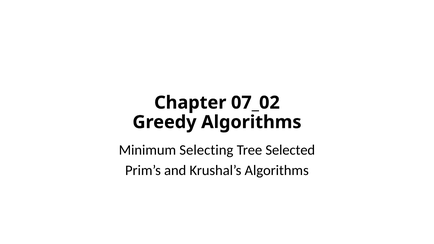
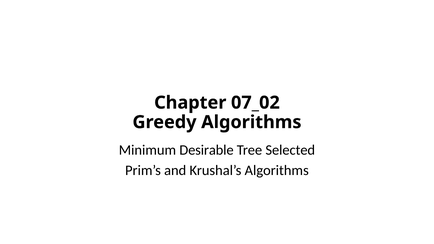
Selecting: Selecting -> Desirable (206, 150)
